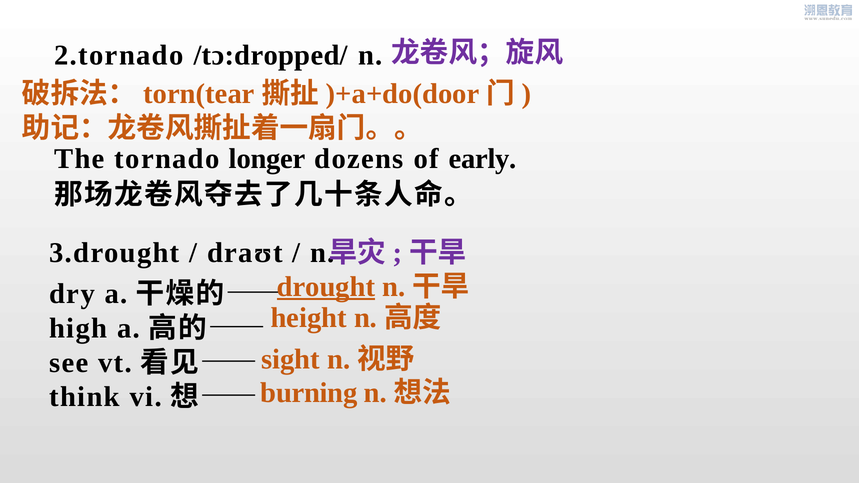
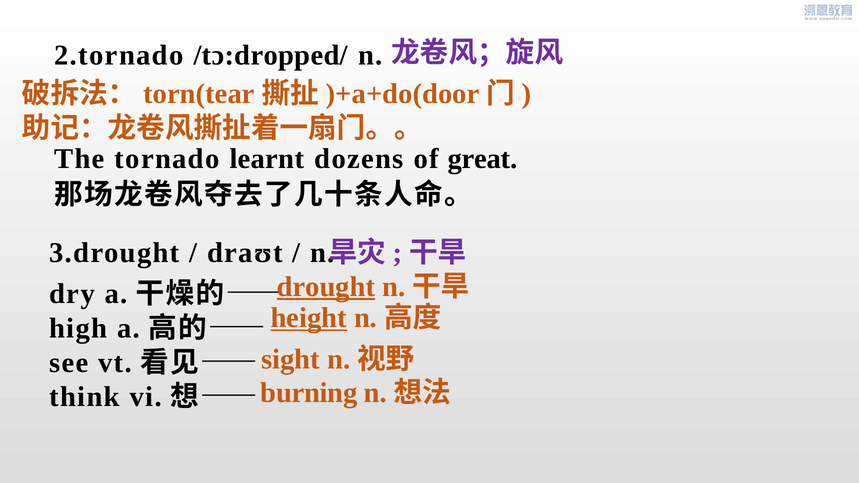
longer: longer -> learnt (267, 159)
early: early -> great (483, 159)
height underline: none -> present (309, 318)
